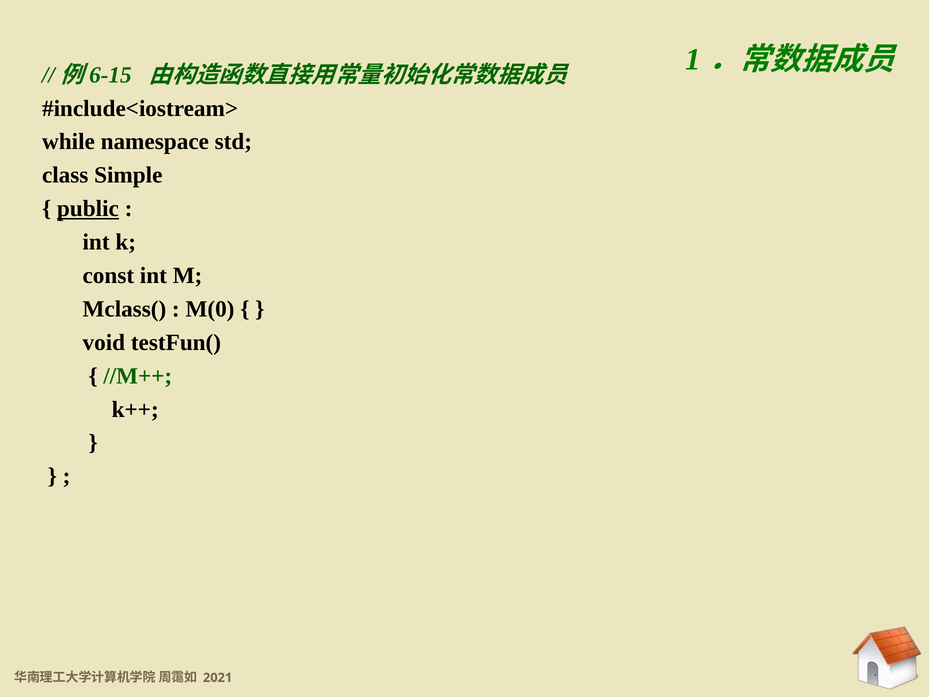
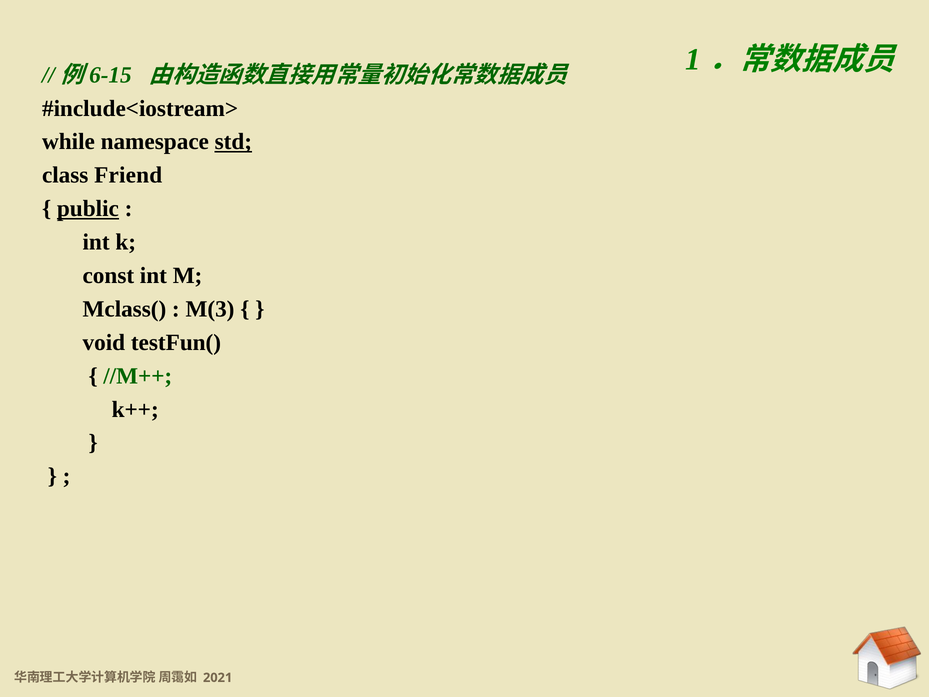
std underline: none -> present (233, 142)
Simple: Simple -> Friend (128, 175)
M(0: M(0 -> M(3 (210, 309)
